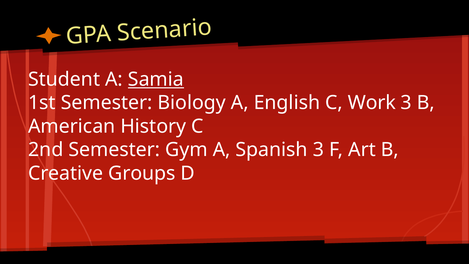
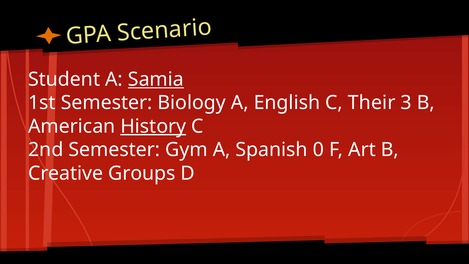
Work: Work -> Their (372, 103)
History underline: none -> present (153, 126)
Spanish 3: 3 -> 0 (318, 150)
